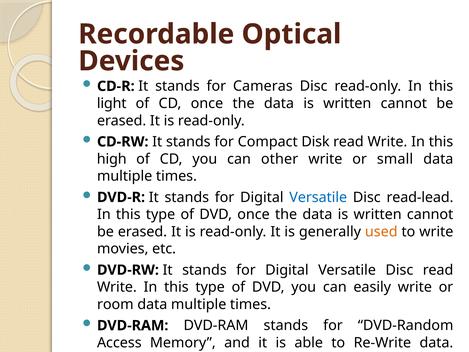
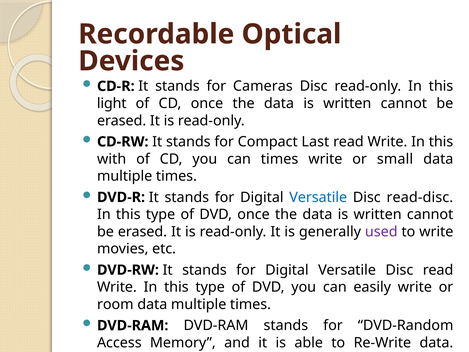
Disk: Disk -> Last (315, 142)
high: high -> with (112, 159)
can other: other -> times (280, 159)
read-lead: read-lead -> read-disc (420, 197)
used colour: orange -> purple (381, 232)
